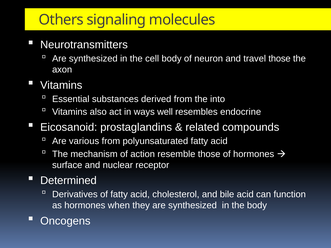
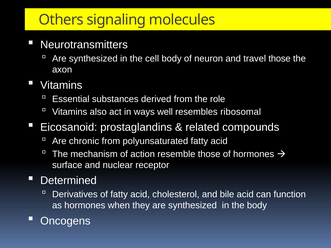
into: into -> role (218, 99)
endocrine: endocrine -> ribosomal (241, 112)
various: various -> chronic (84, 141)
